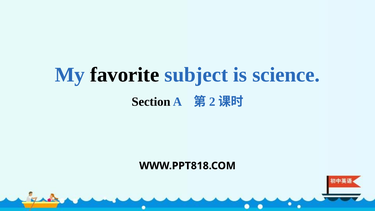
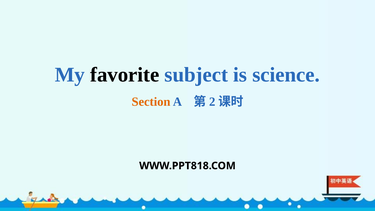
Section colour: black -> orange (151, 102)
